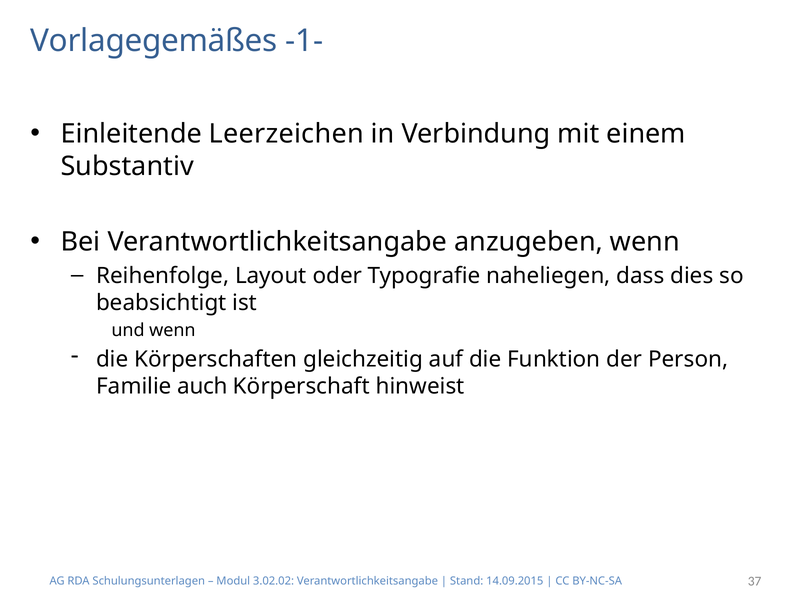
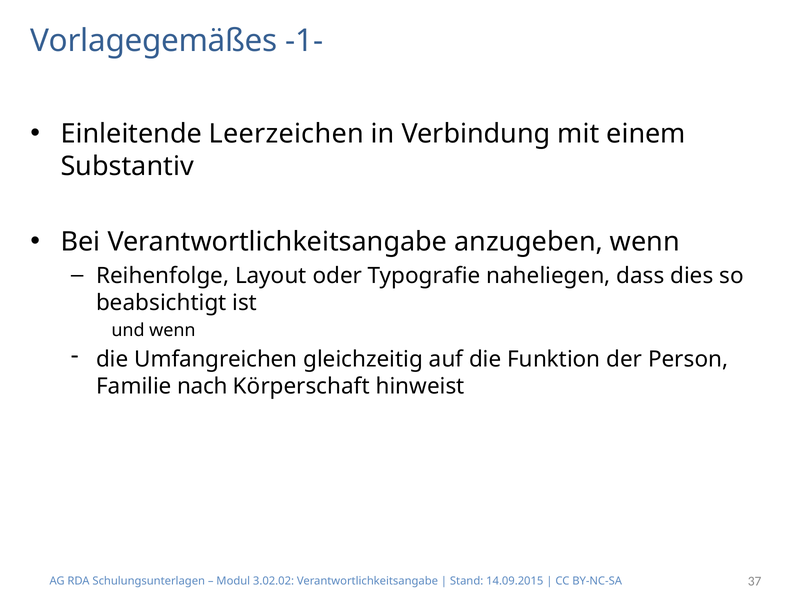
Körperschaften: Körperschaften -> Umfangreichen (216, 360)
auch: auch -> nach (202, 387)
